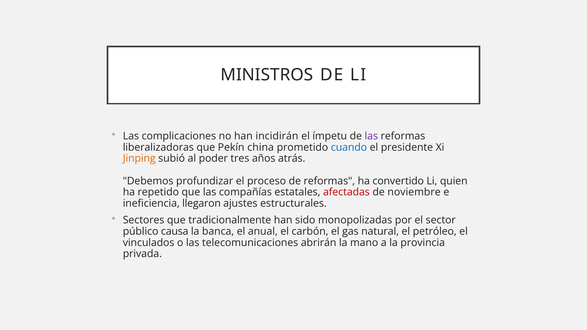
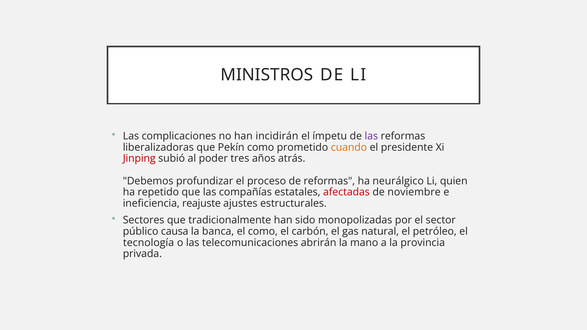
Pekín china: china -> como (261, 147)
cuando colour: blue -> orange (349, 147)
Jinping colour: orange -> red (139, 159)
convertido: convertido -> neurálgico (398, 181)
llegaron: llegaron -> reajuste (202, 204)
el anual: anual -> como (263, 232)
vinculados: vinculados -> tecnología (149, 243)
